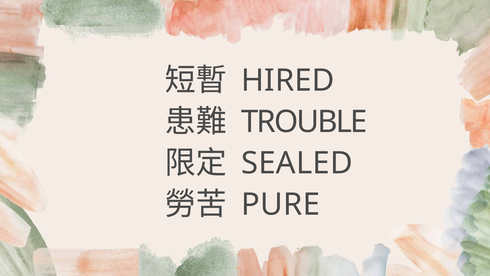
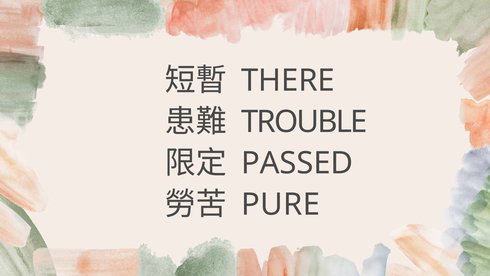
HIRED: HIRED -> THERE (288, 81)
SEALED: SEALED -> PASSED (297, 163)
